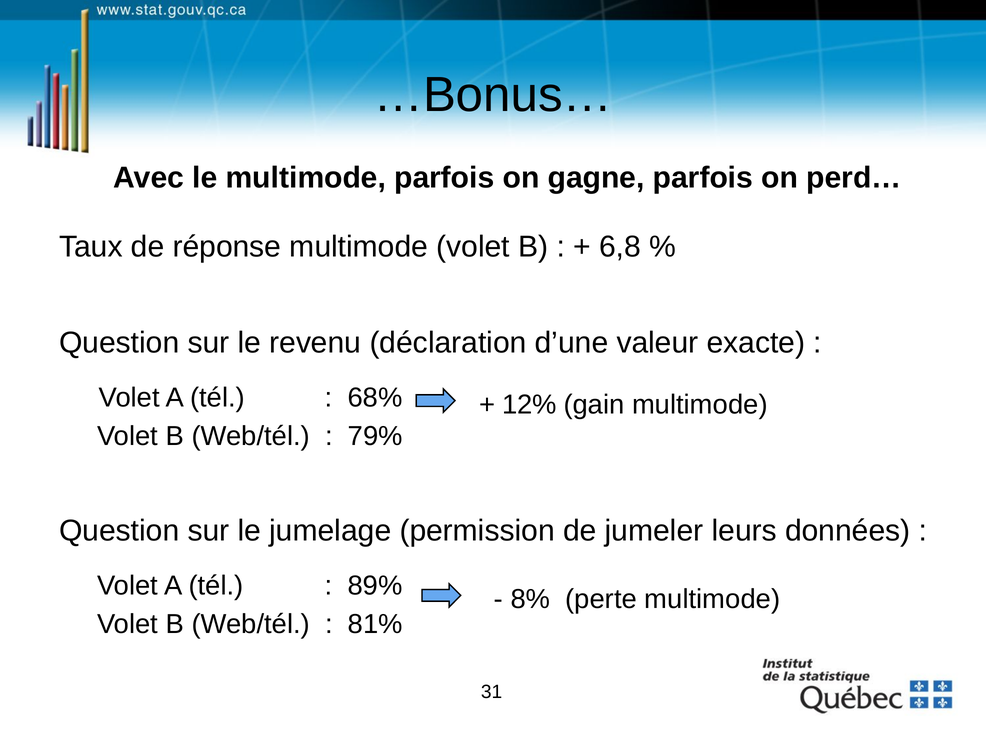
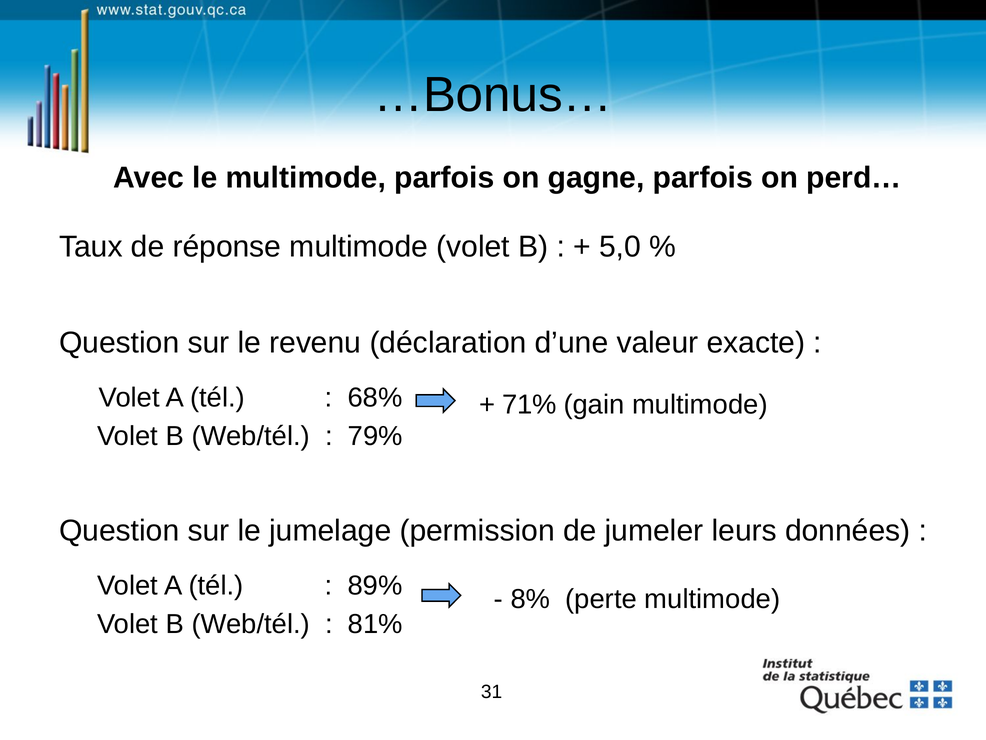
6,8: 6,8 -> 5,0 (620, 246)
12%: 12% -> 71% (530, 404)
